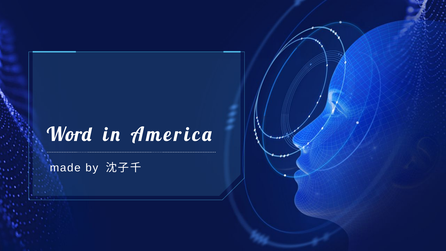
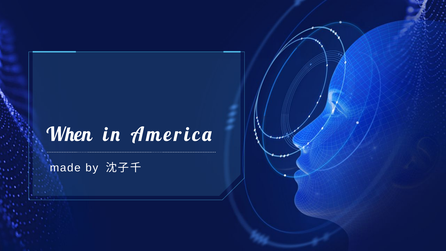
Word: Word -> When (69, 135)
